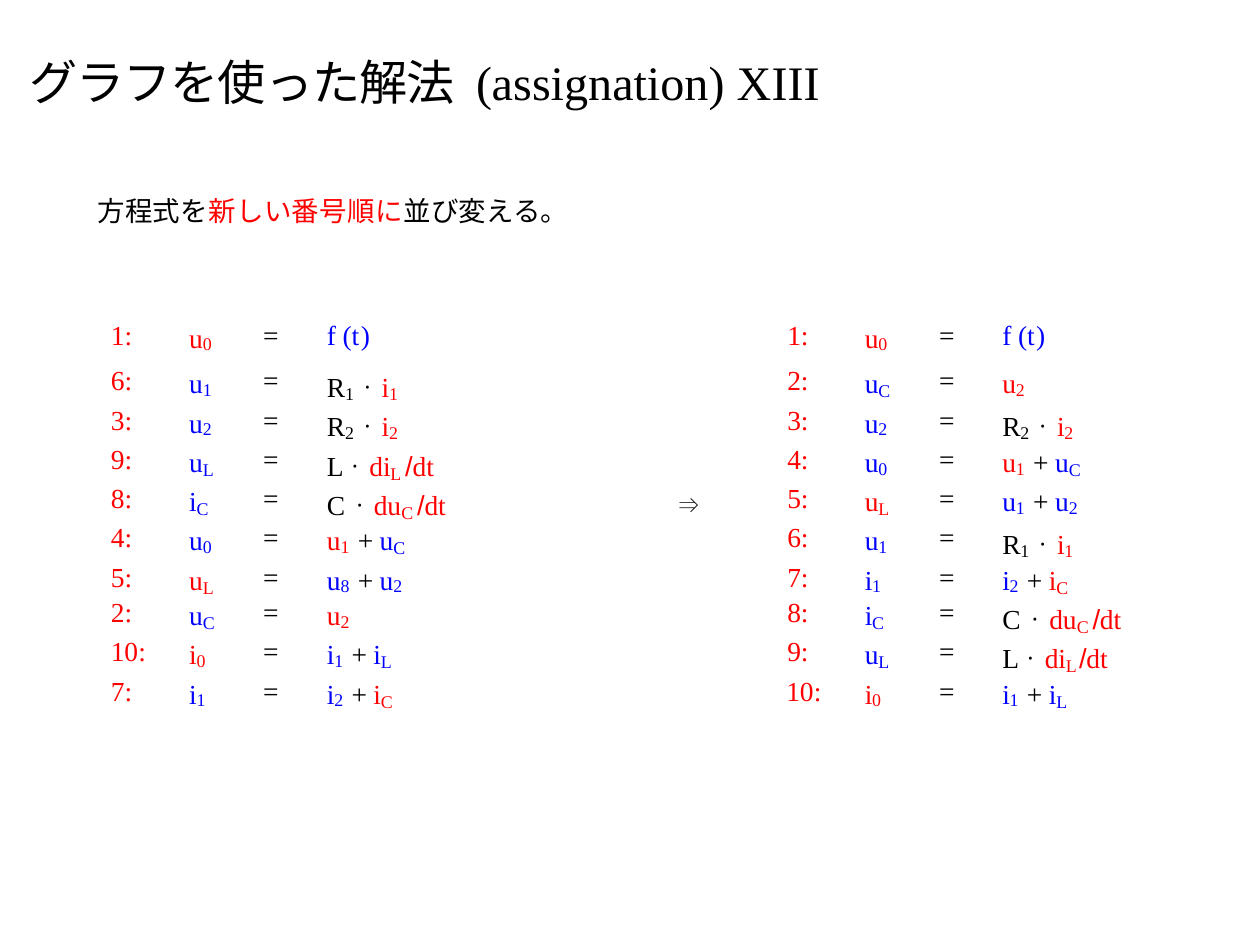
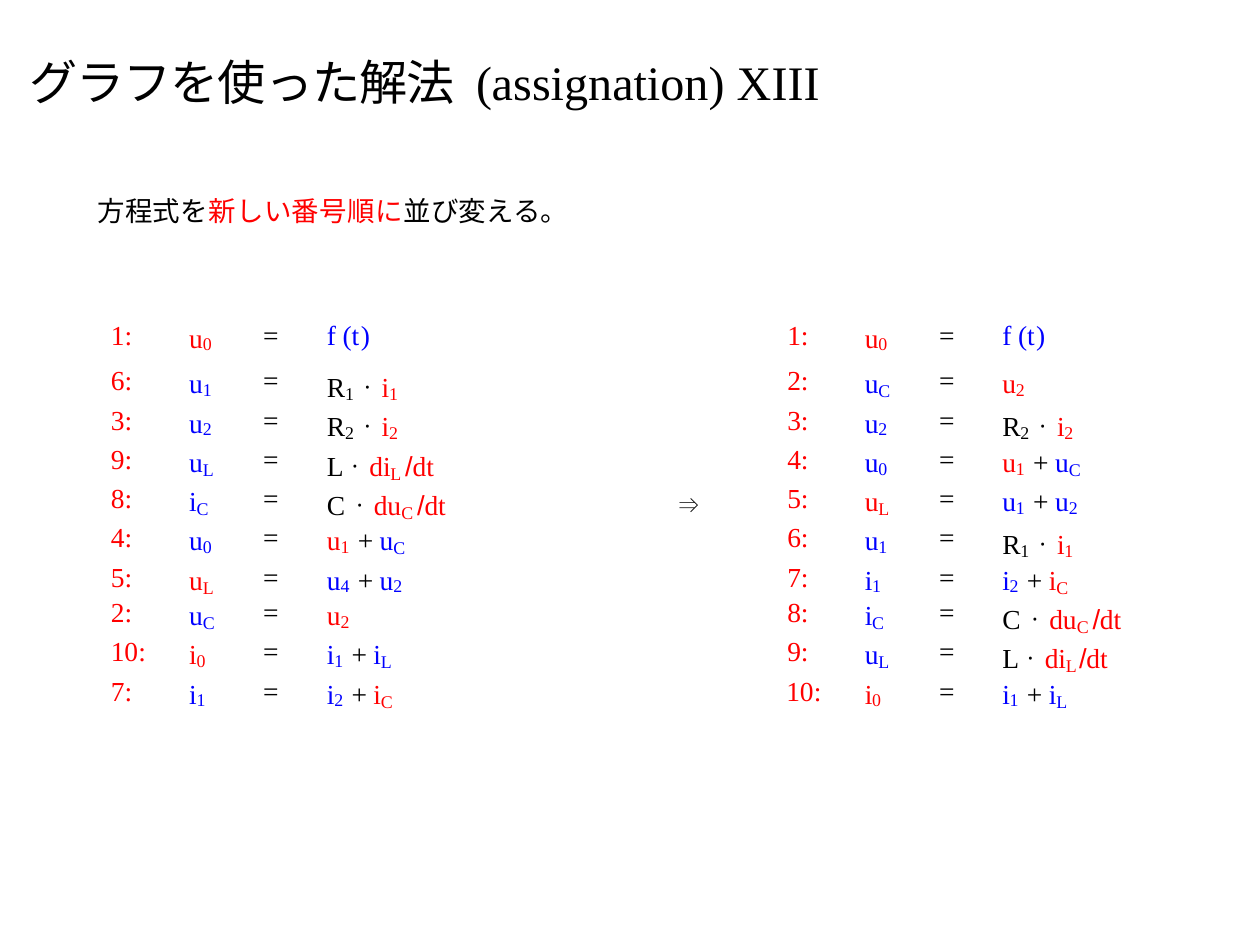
8: 8 -> 4 (345, 587)
